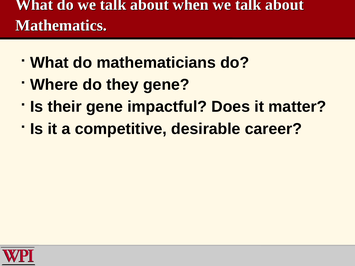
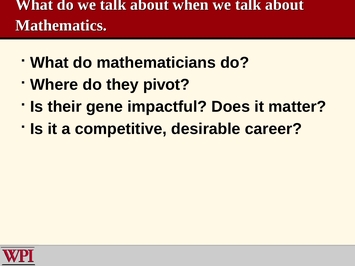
they gene: gene -> pivot (166, 85)
